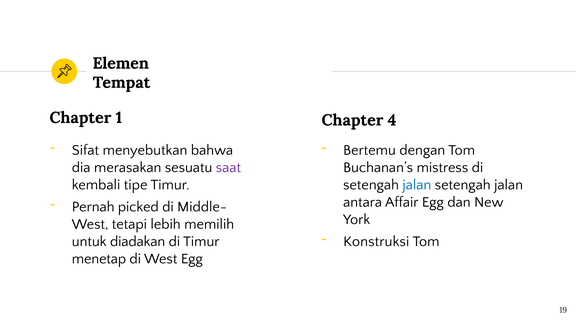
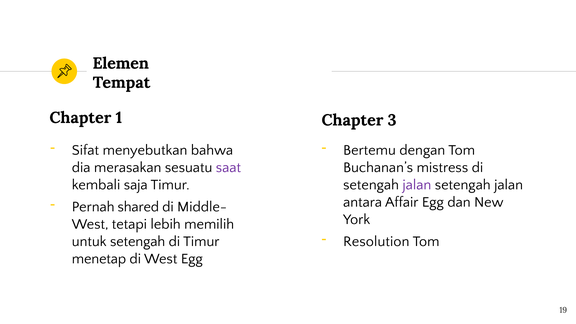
4: 4 -> 3 (392, 120)
tipe: tipe -> saja (136, 185)
jalan colour: blue -> purple (417, 185)
picked: picked -> shared (138, 207)
Konstruksi: Konstruksi -> Resolution (376, 241)
untuk diadakan: diadakan -> setengah (138, 241)
